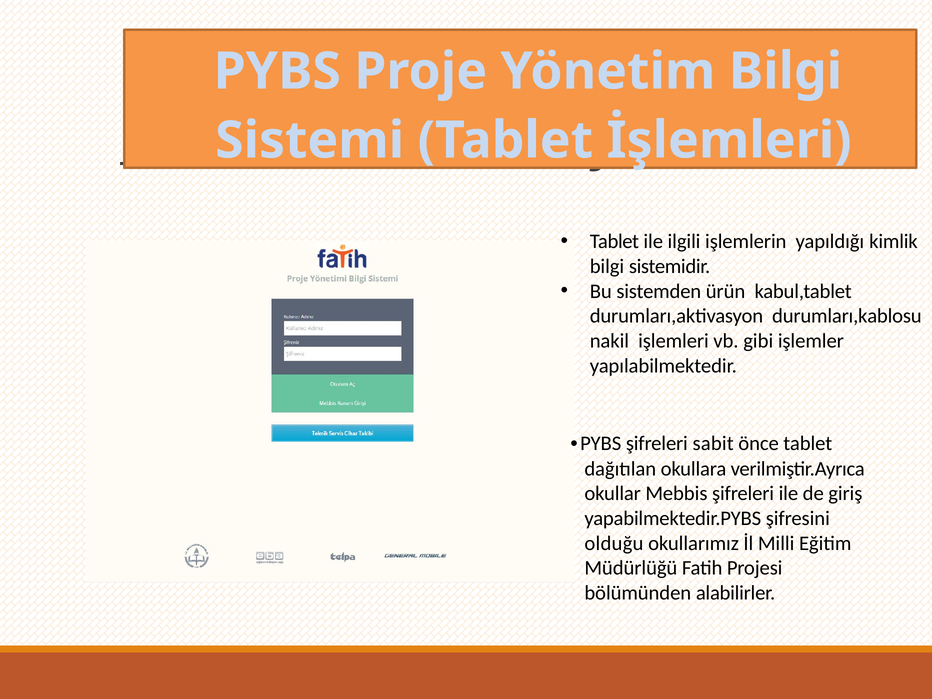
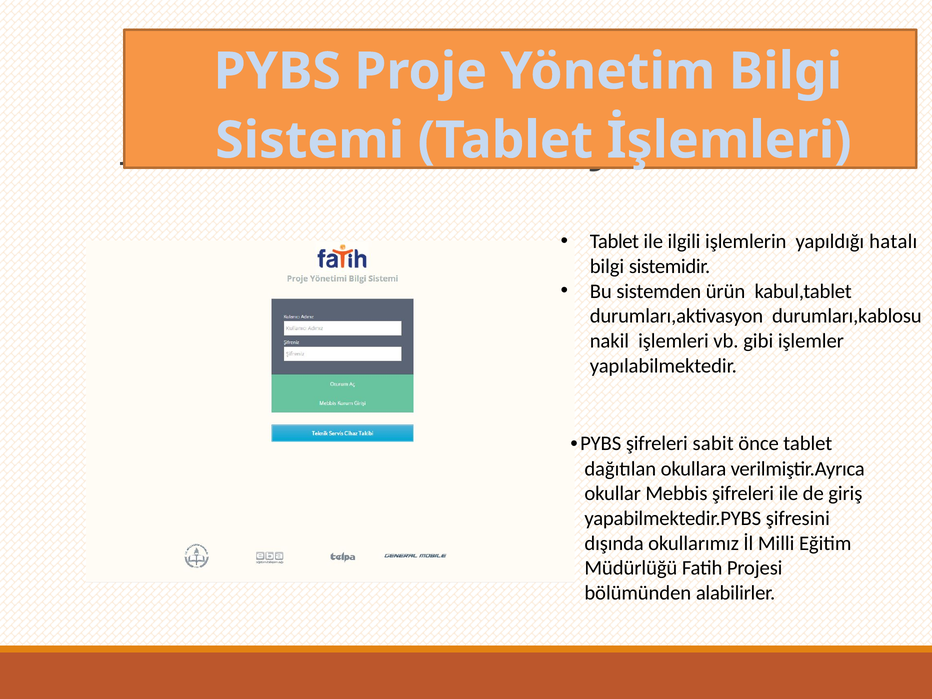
kimlik: kimlik -> hatalı (893, 242)
olduğu: olduğu -> dışında (614, 543)
